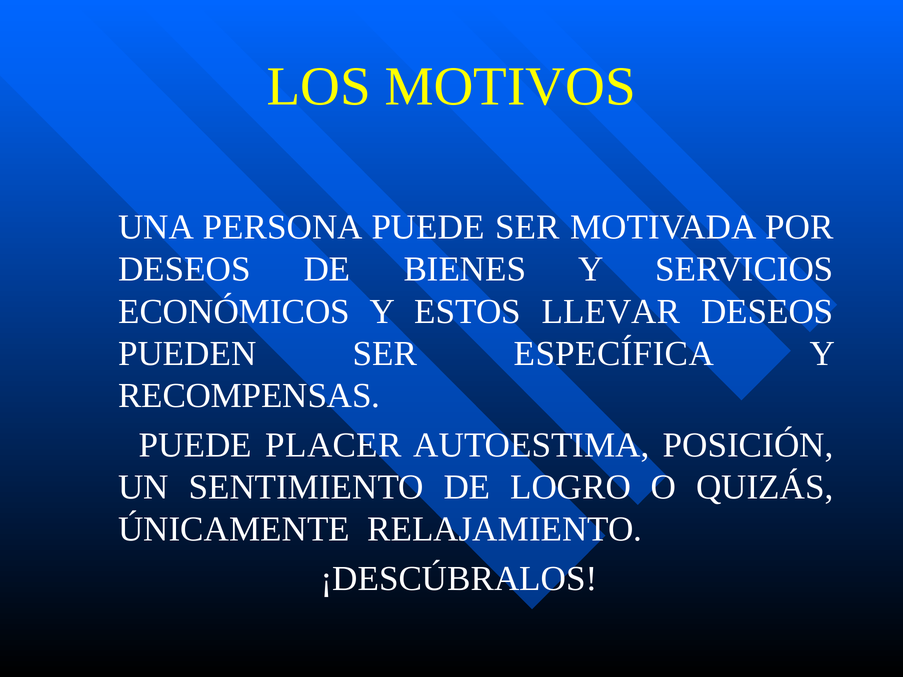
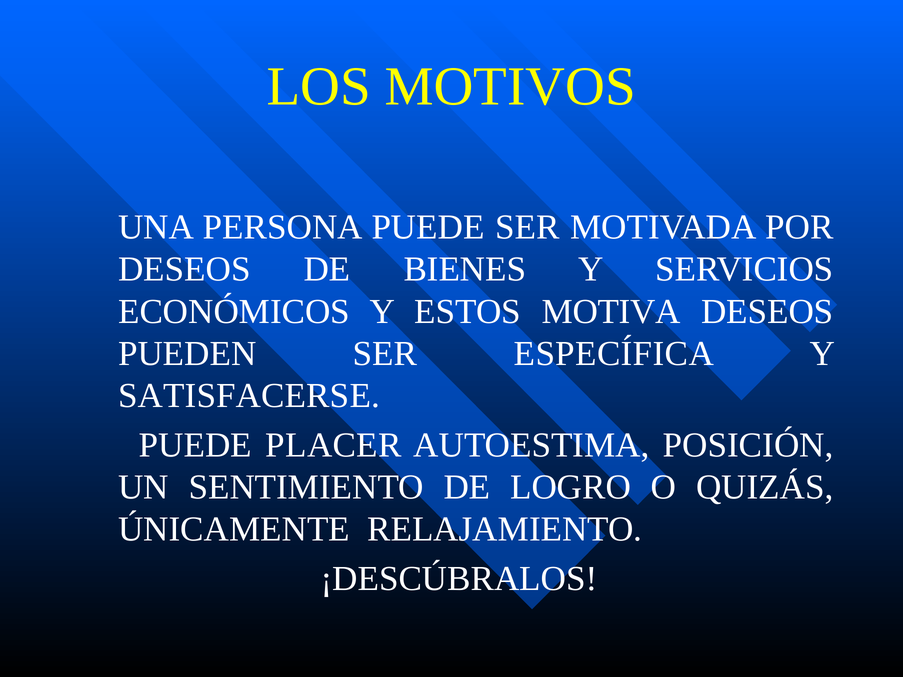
LLEVAR: LLEVAR -> MOTIVA (611, 312)
RECOMPENSAS: RECOMPENSAS -> SATISFACERSE (249, 396)
